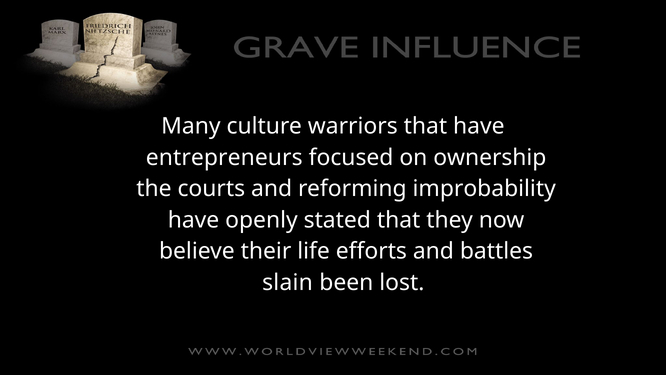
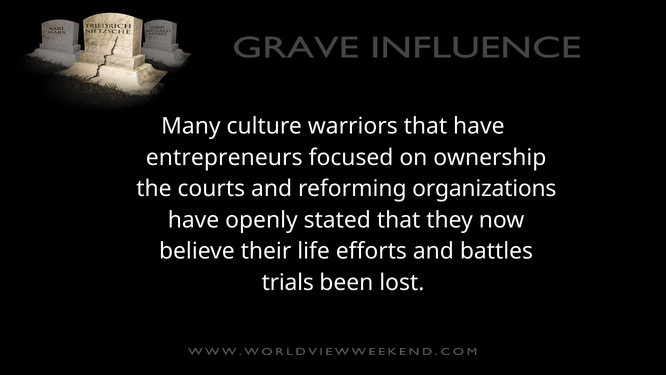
improbability: improbability -> organizations (484, 189)
slain: slain -> trials (288, 282)
